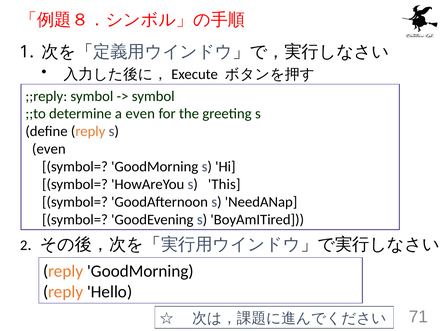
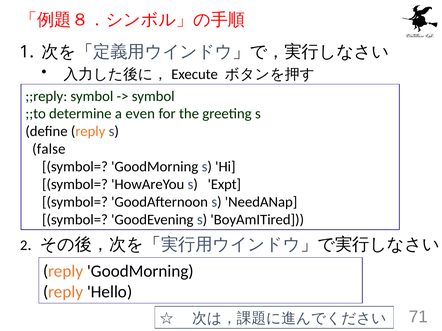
even: even -> false (49, 149)
This: This -> Expt (224, 185)
